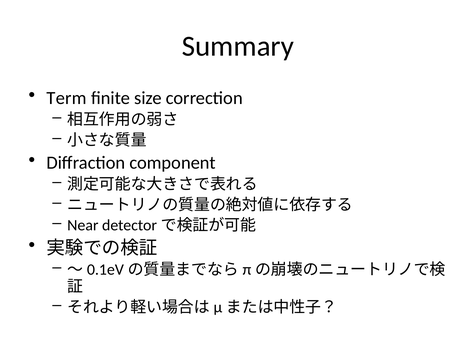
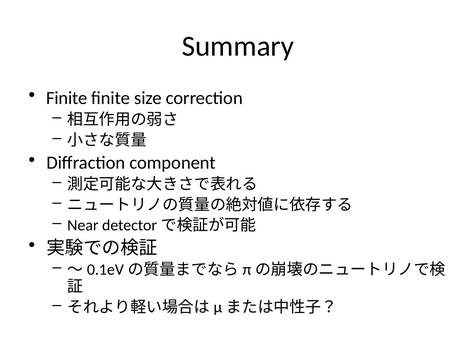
Term: Term -> Finite (67, 98)
